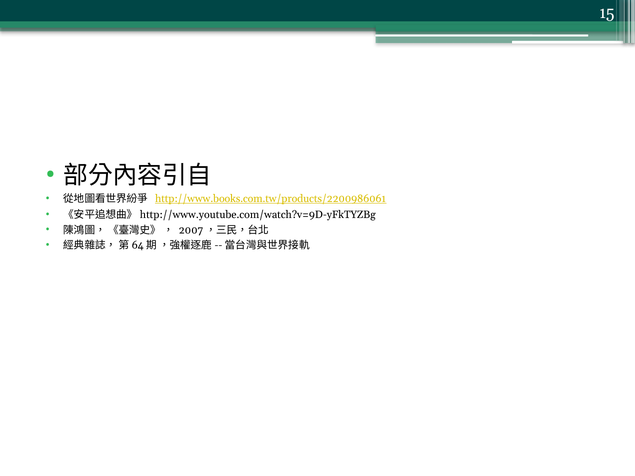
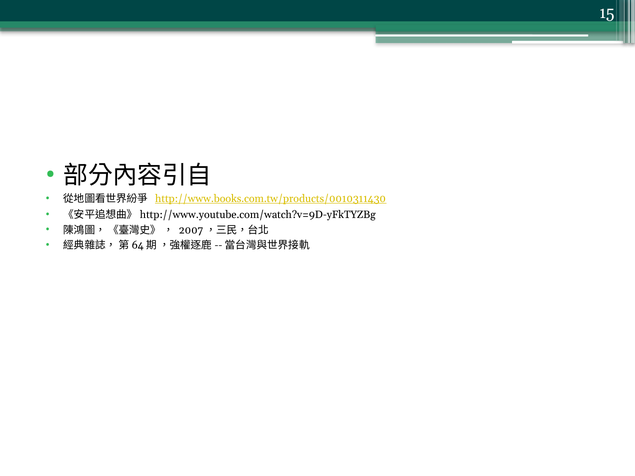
http://www.books.com.tw/products/2200986061: http://www.books.com.tw/products/2200986061 -> http://www.books.com.tw/products/0010311430 (271, 199)
